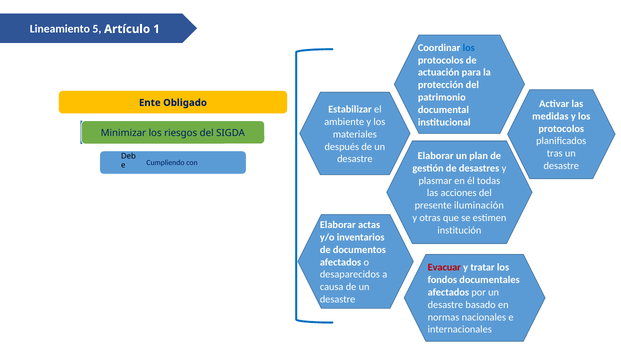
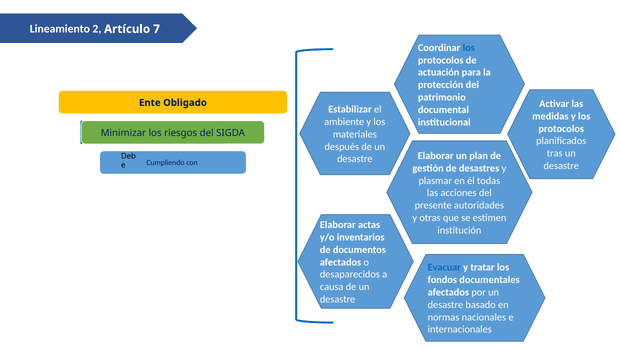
5: 5 -> 2 (97, 29)
1: 1 -> 7 (157, 29)
iluminación: iluminación -> autoridades (479, 206)
Evacuar colour: red -> blue (444, 268)
